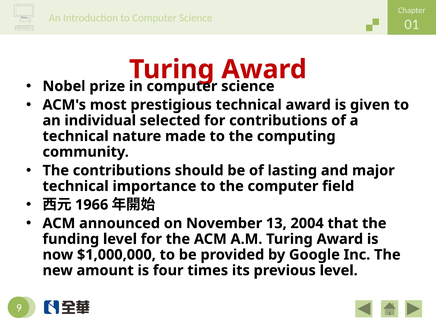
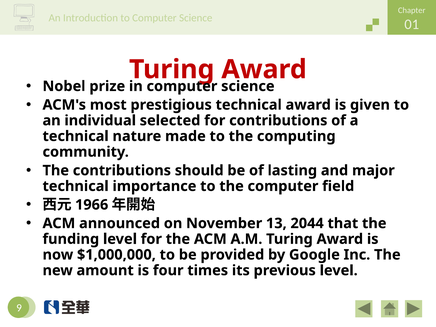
2004: 2004 -> 2044 (307, 223)
